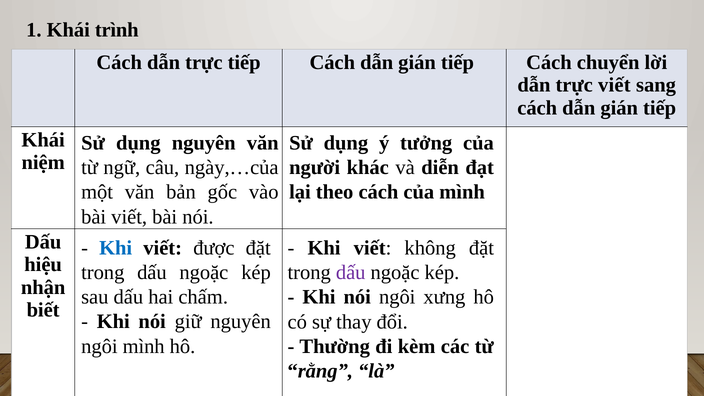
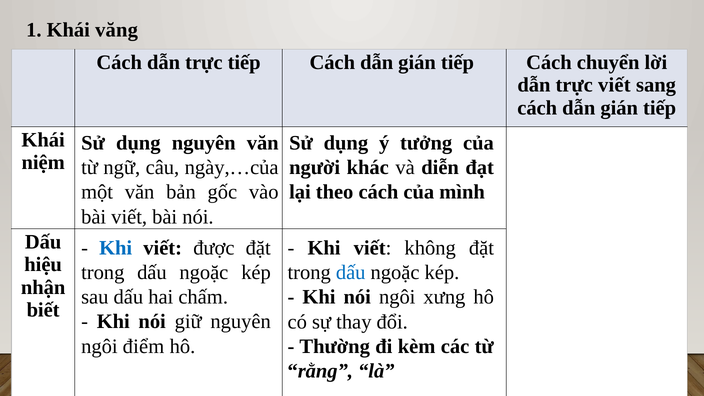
trình: trình -> văng (117, 30)
dấu colour: purple -> blue (351, 272)
ngôi mình: mình -> điểm (144, 346)
